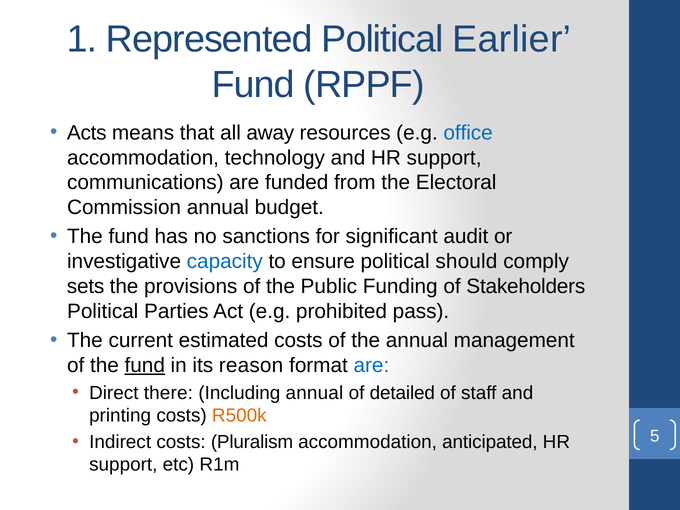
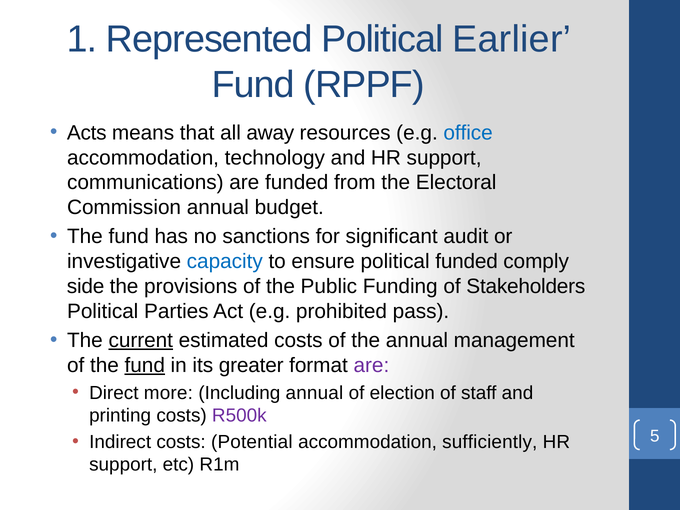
political should: should -> funded (467, 262)
sets: sets -> side (86, 286)
current underline: none -> present (141, 340)
reason: reason -> greater (251, 365)
are colour: blue -> purple (371, 365)
there: there -> more (168, 393)
detailed: detailed -> election (402, 393)
R500k colour: orange -> purple (239, 415)
Pluralism: Pluralism -> Potential (252, 442)
anticipated: anticipated -> sufficiently (490, 442)
